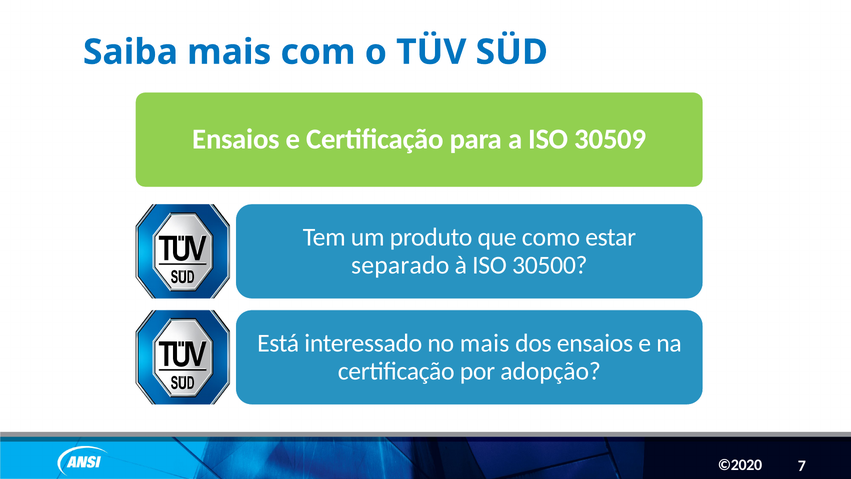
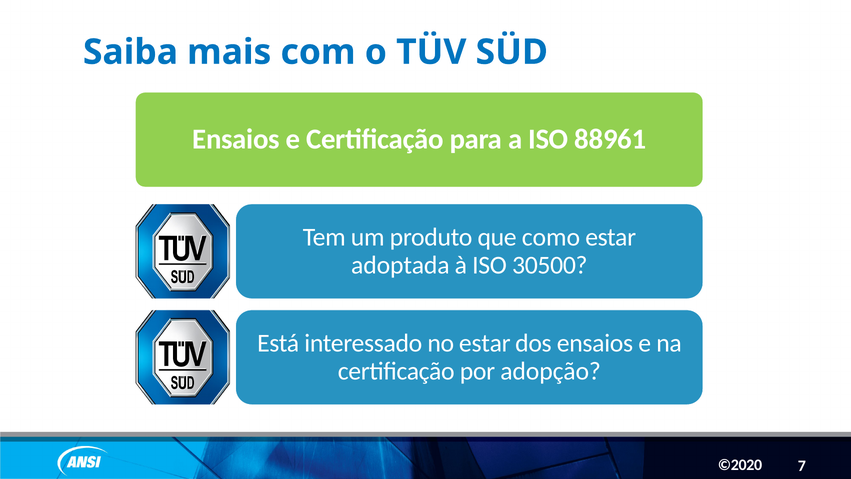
30509: 30509 -> 88961 (610, 139)
separado: separado -> adoptada (400, 265)
no mais: mais -> estar (485, 343)
